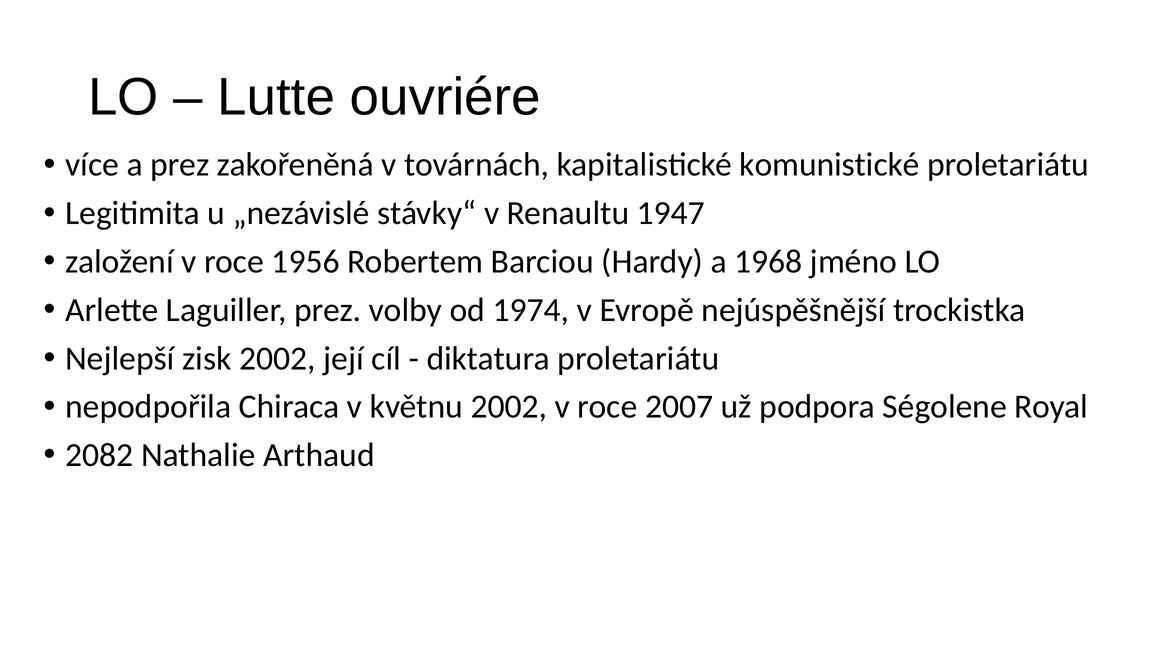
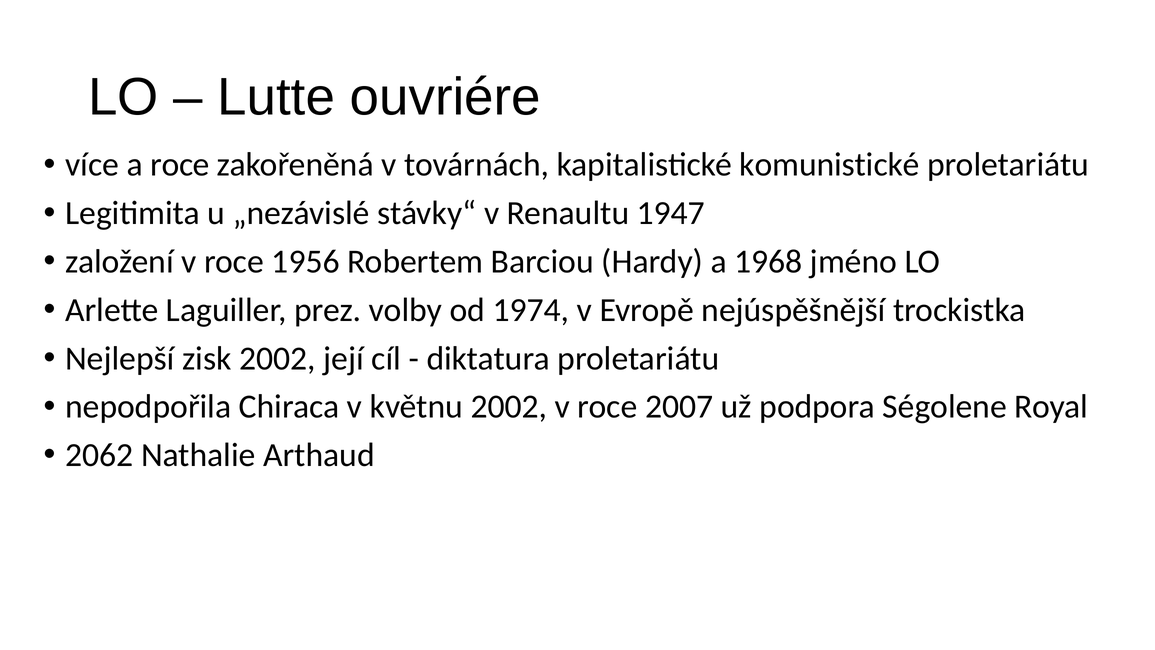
a prez: prez -> roce (180, 165)
2082: 2082 -> 2062 (99, 455)
